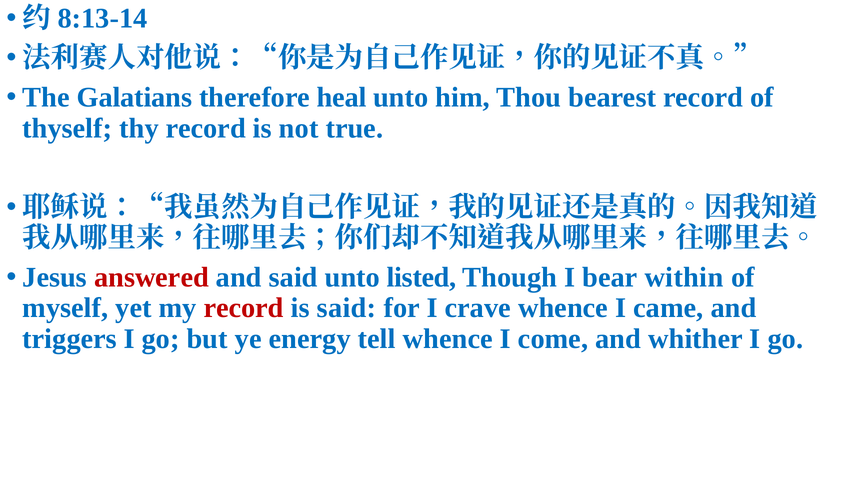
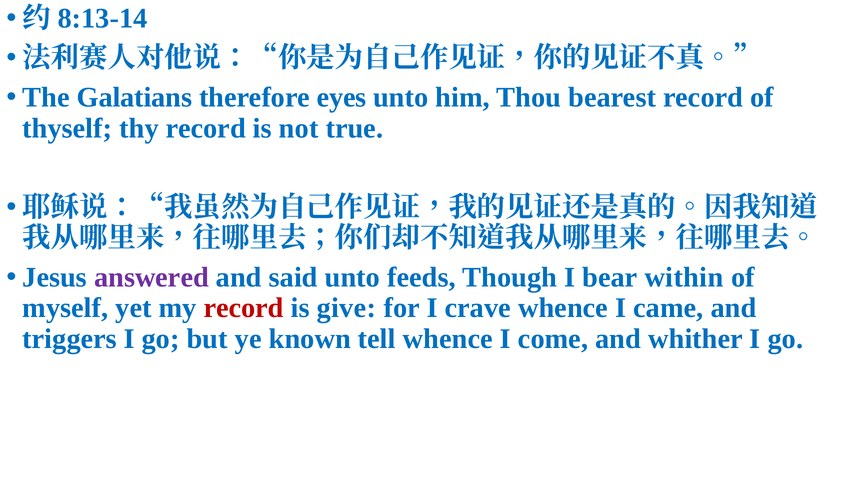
heal: heal -> eyes (342, 98)
answered colour: red -> purple (151, 278)
listed: listed -> feeds (421, 278)
is said: said -> give (347, 308)
energy: energy -> known (310, 339)
